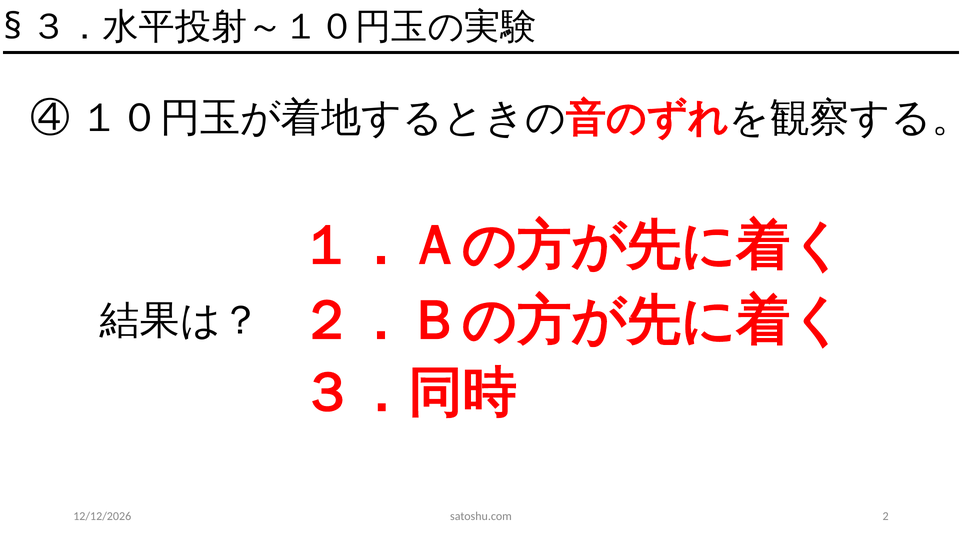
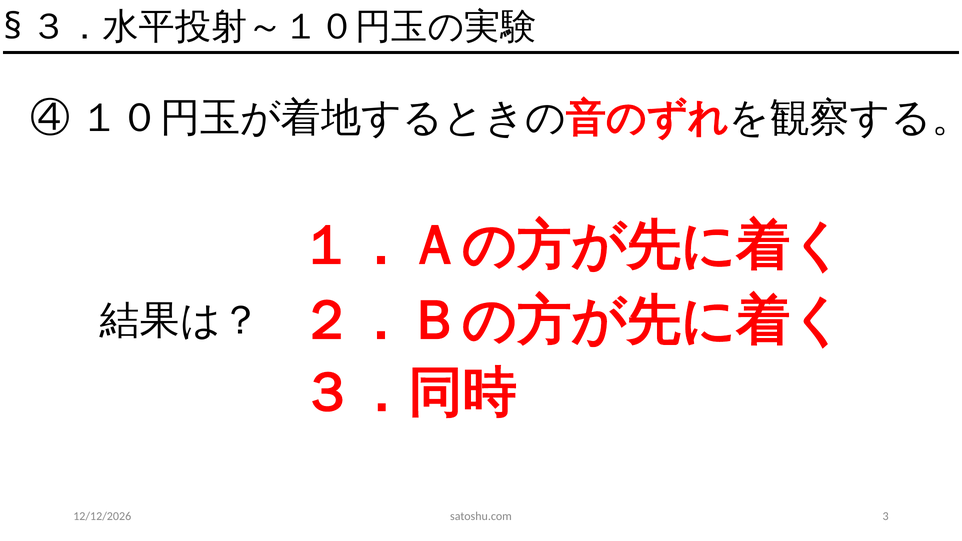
2: 2 -> 3 (886, 517)
